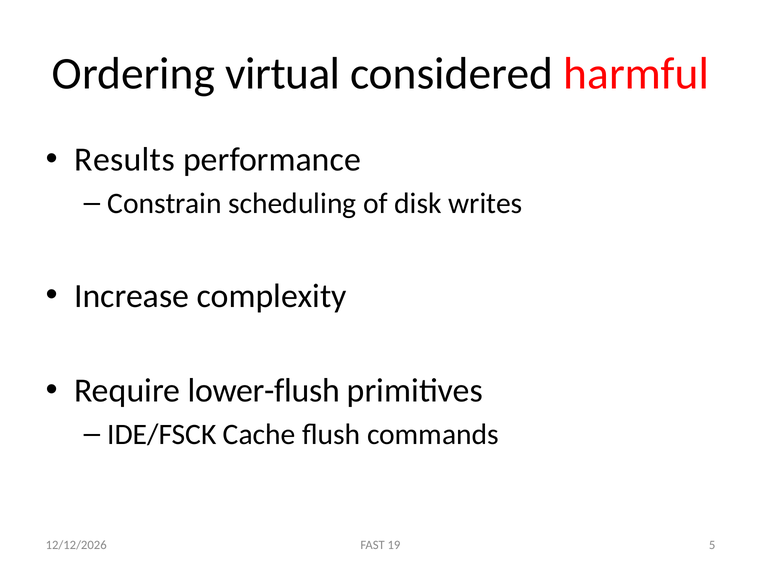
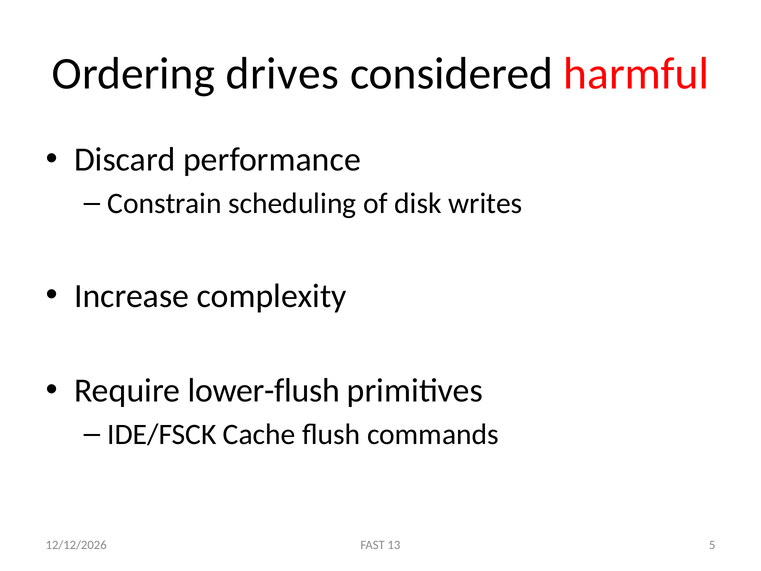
virtual: virtual -> drives (282, 74)
Results: Results -> Discard (125, 160)
19: 19 -> 13 (394, 545)
